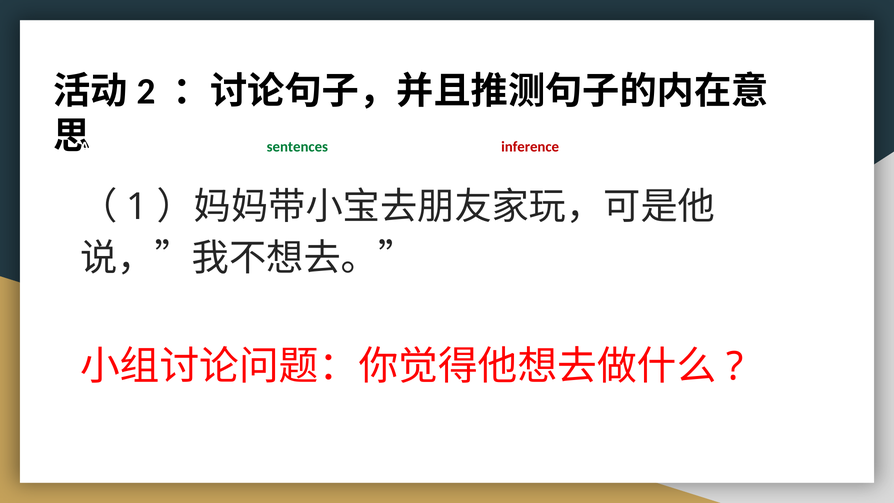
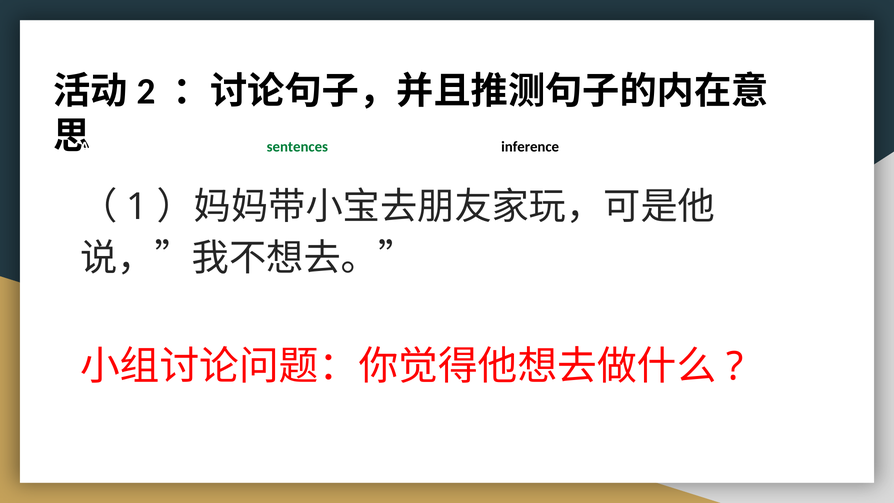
inference colour: red -> black (530, 147)
